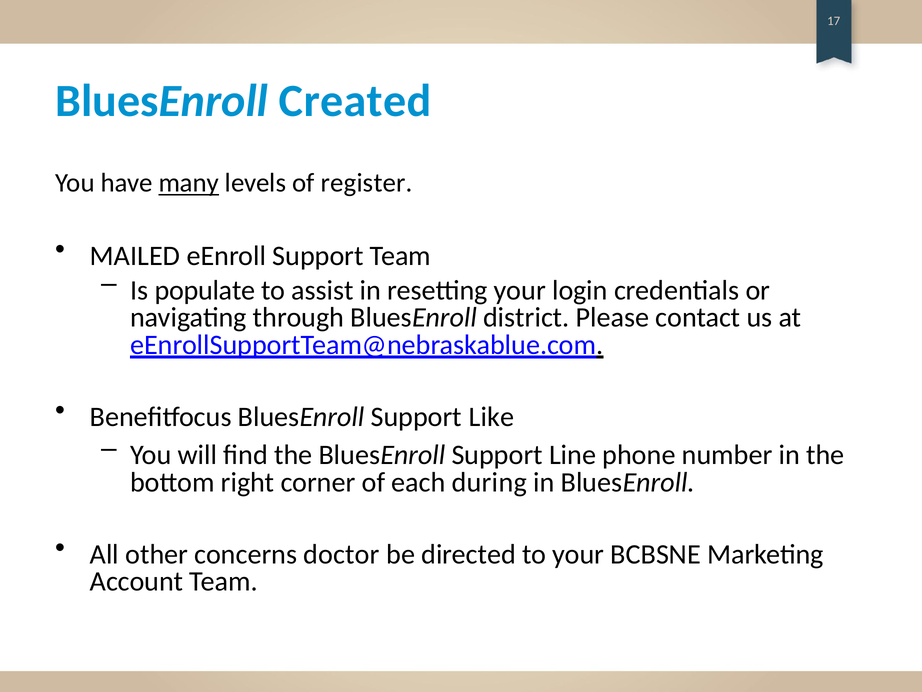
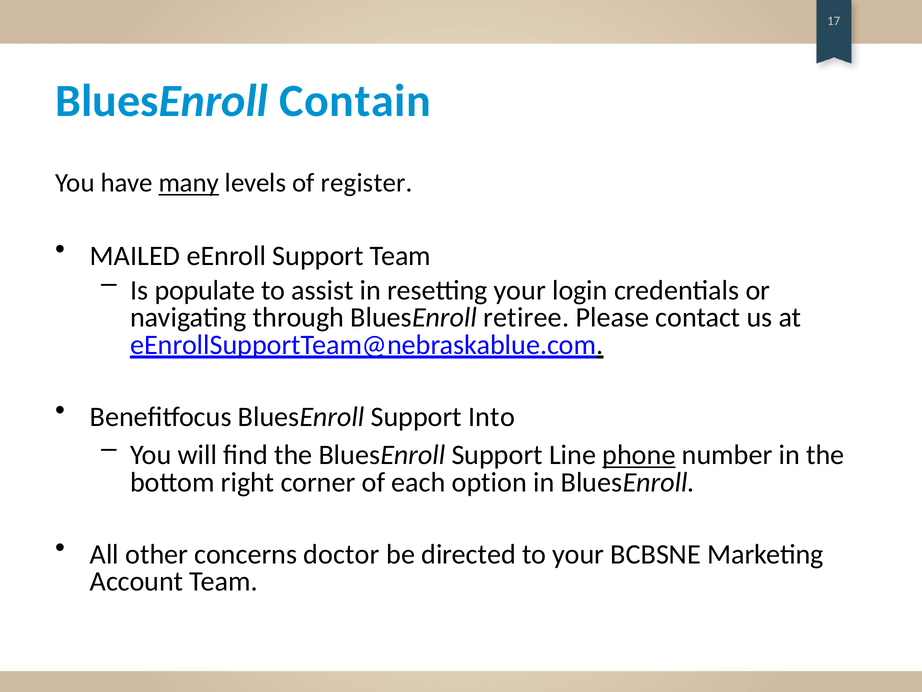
Created: Created -> Contain (355, 101)
district: district -> retiree (526, 317)
Like: Like -> Into (492, 417)
phone underline: none -> present (639, 455)
during: during -> option (489, 482)
